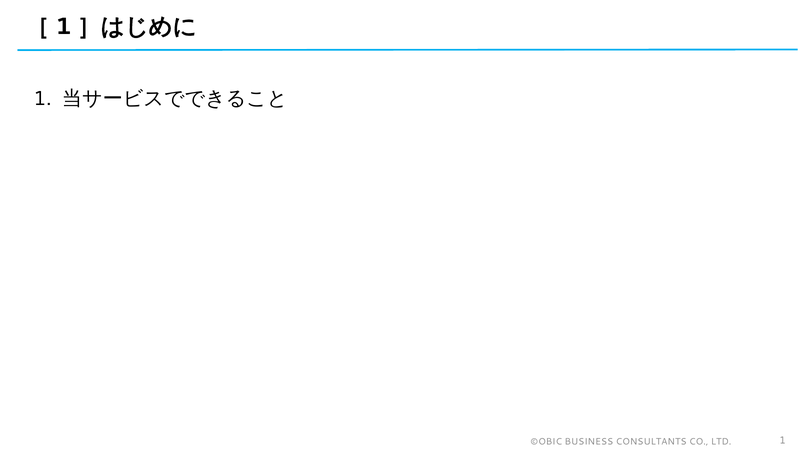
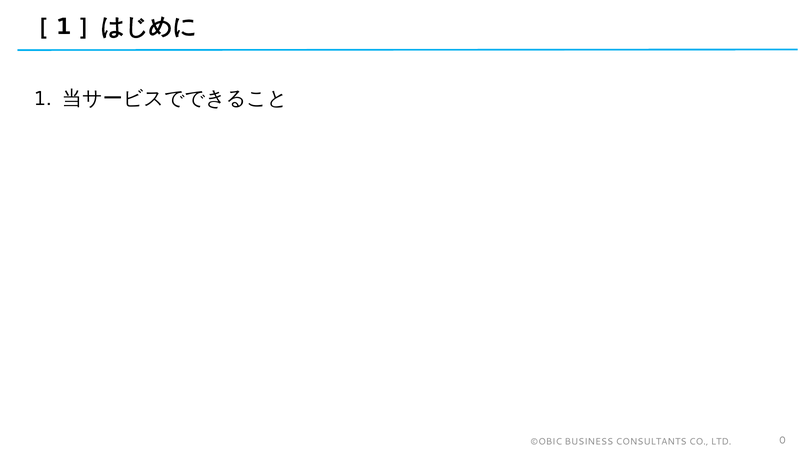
LTD 1: 1 -> 0 (782, 440)
